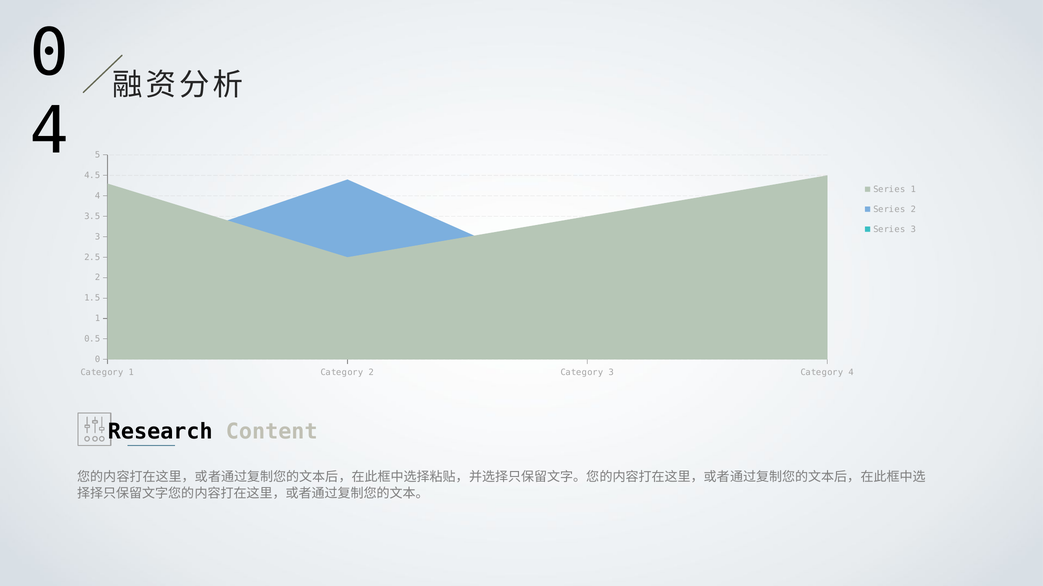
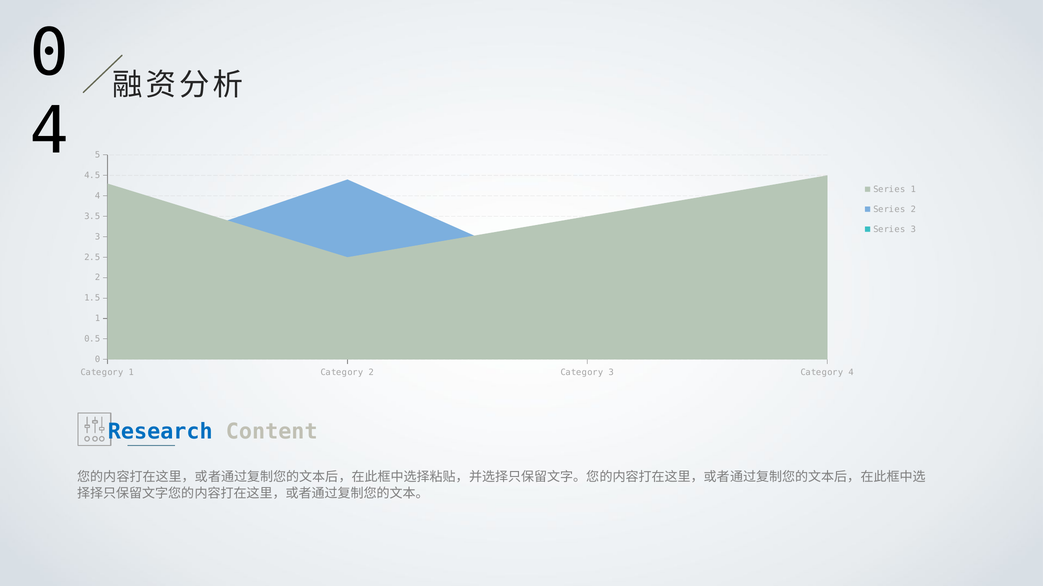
Research colour: black -> blue (160, 432)
